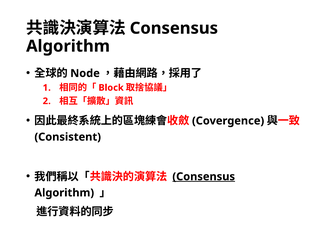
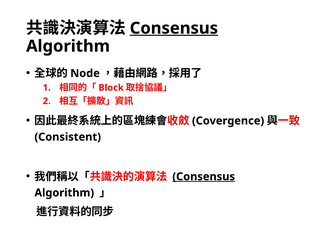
Consensus underline: none -> present (174, 28)
